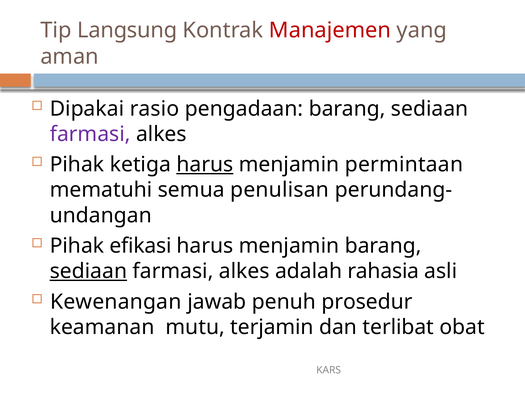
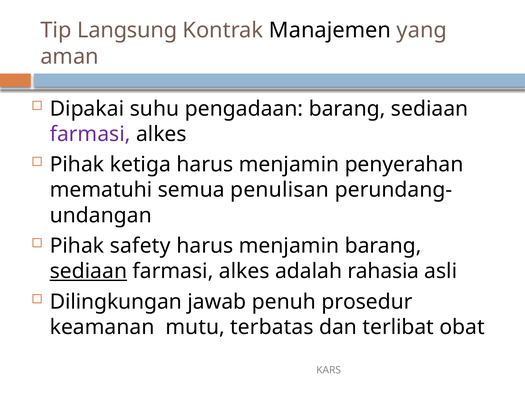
Manajemen colour: red -> black (330, 30)
rasio: rasio -> suhu (154, 109)
harus underline: present -> none (205, 164)
permintaan: permintaan -> penyerahan (404, 164)
efikasi: efikasi -> safety (140, 246)
Kewenangan: Kewenangan -> Dilingkungan (116, 302)
terjamin: terjamin -> terbatas (272, 327)
